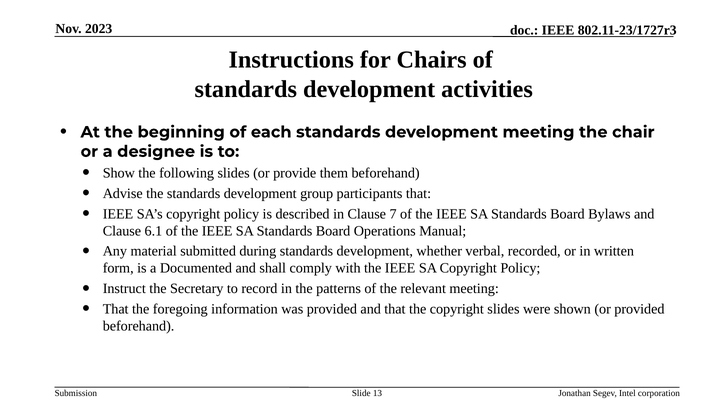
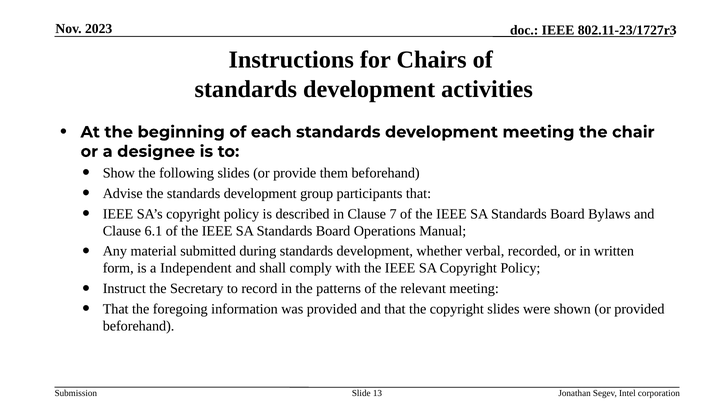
Documented: Documented -> Independent (196, 268)
